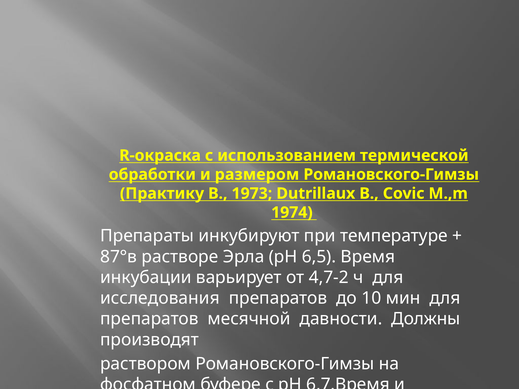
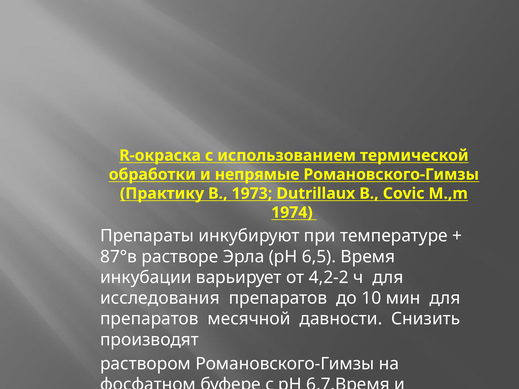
размером: размером -> непрямые (257, 175)
4,7-2: 4,7-2 -> 4,2-2 (329, 278)
Должны: Должны -> Снизить (426, 319)
